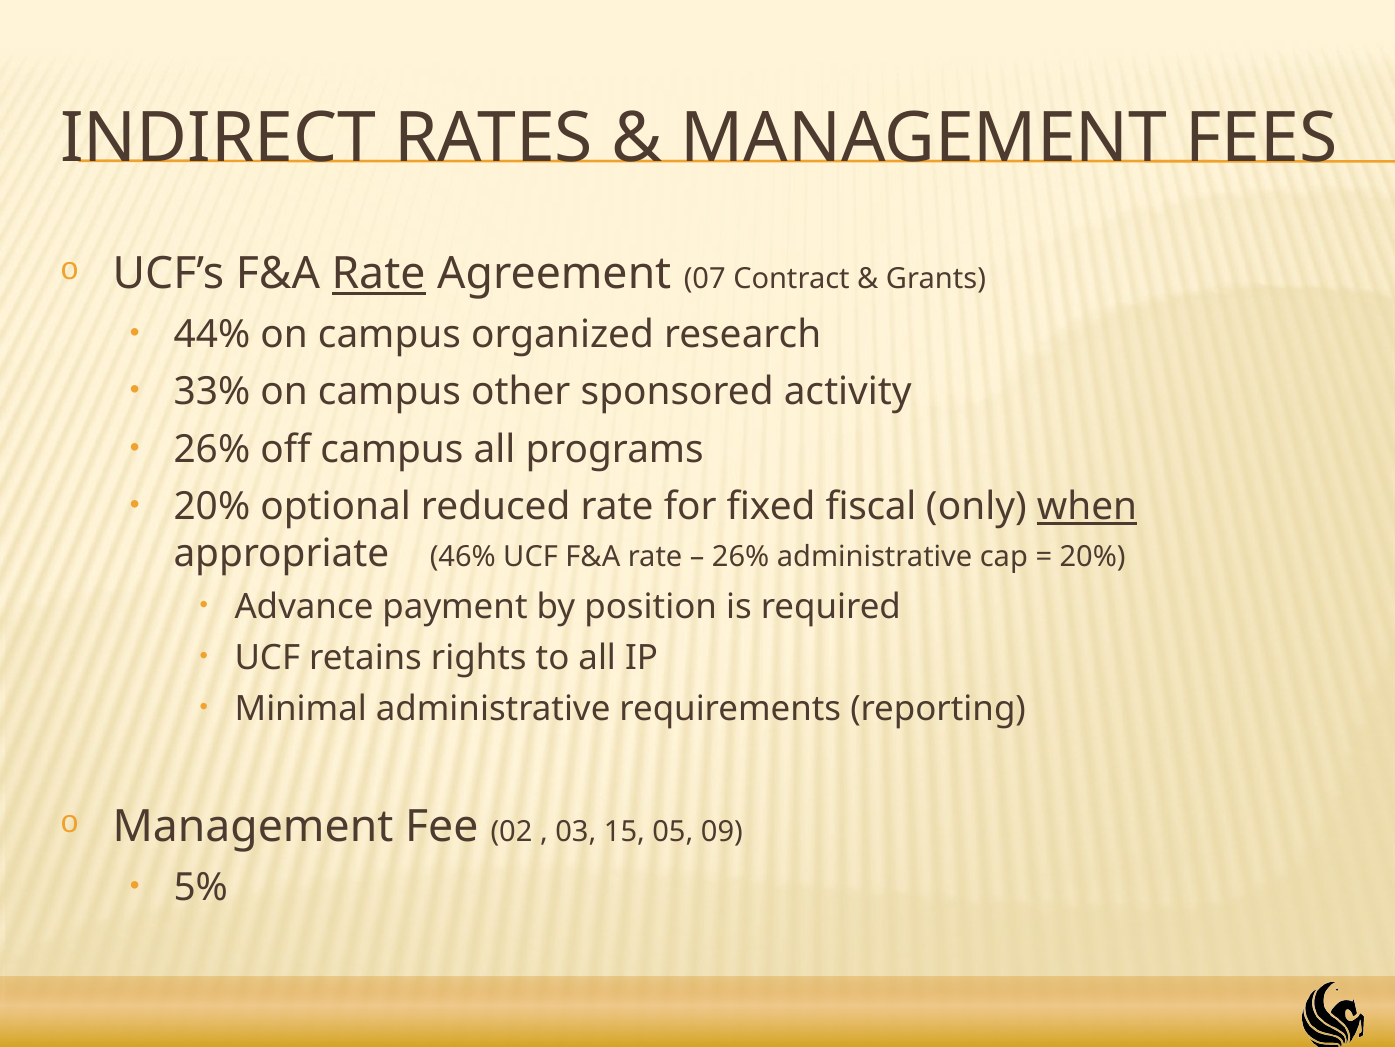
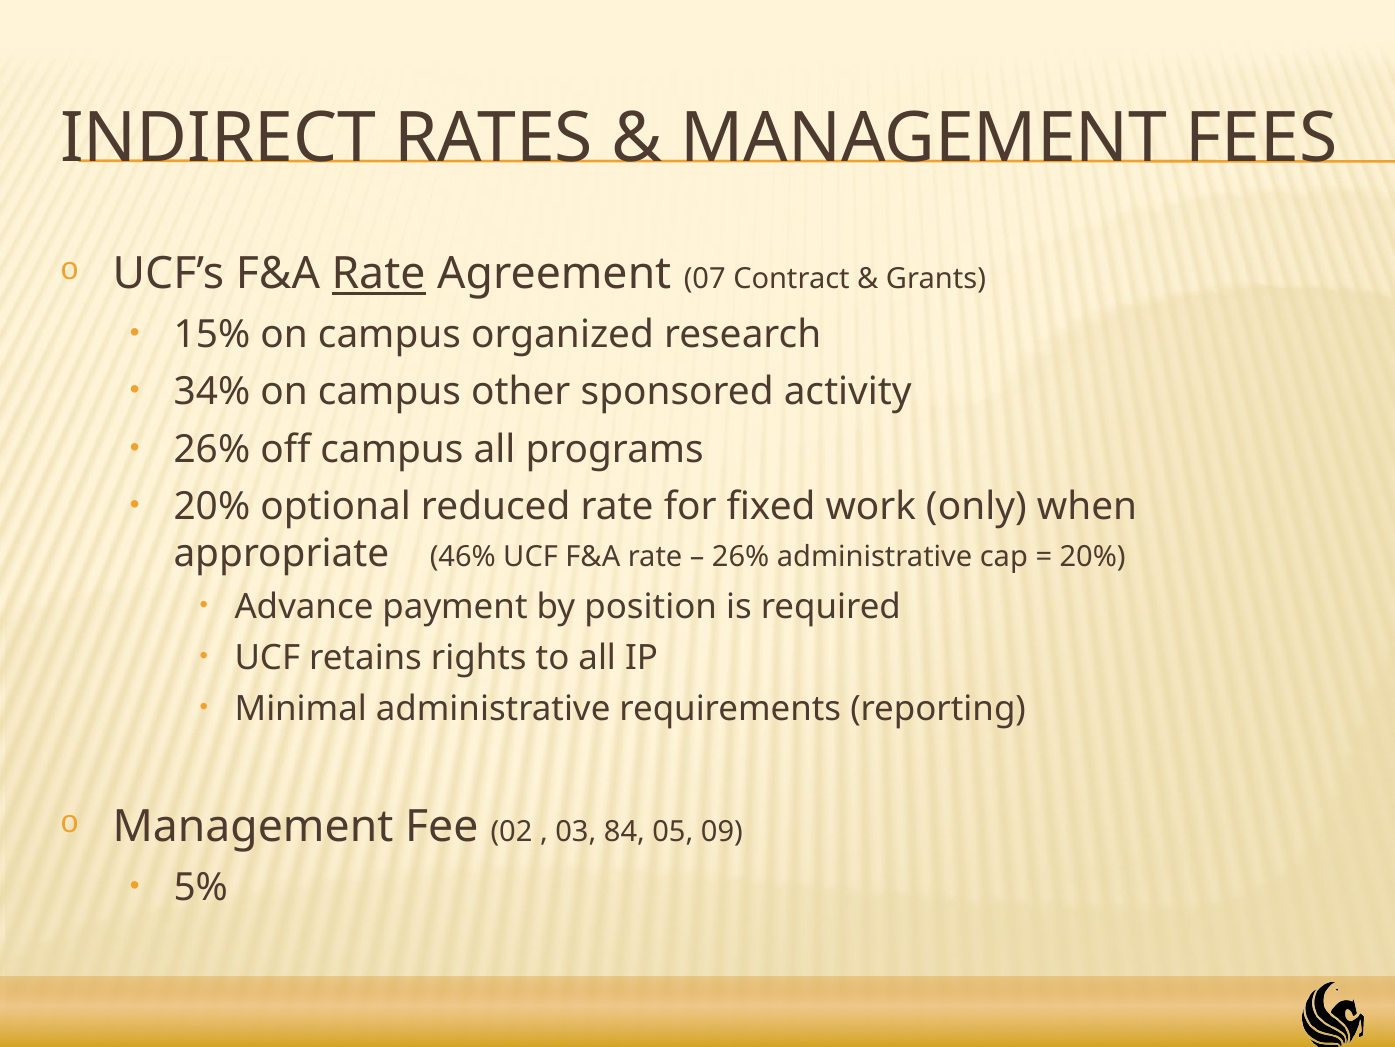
44%: 44% -> 15% (212, 334)
33%: 33% -> 34% (212, 392)
fiscal: fiscal -> work (871, 506)
when underline: present -> none (1087, 506)
15: 15 -> 84 (624, 832)
